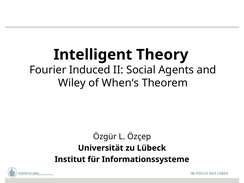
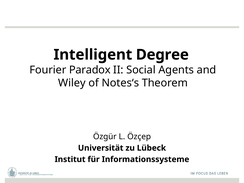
Theory: Theory -> Degree (162, 55)
Induced: Induced -> Paradox (90, 70)
When‘s: When‘s -> Notes‘s (120, 83)
